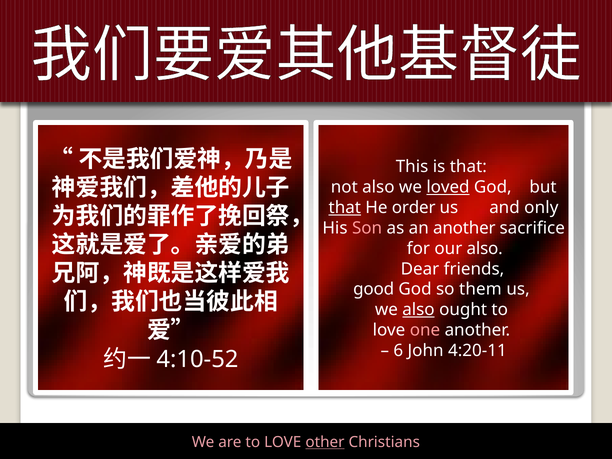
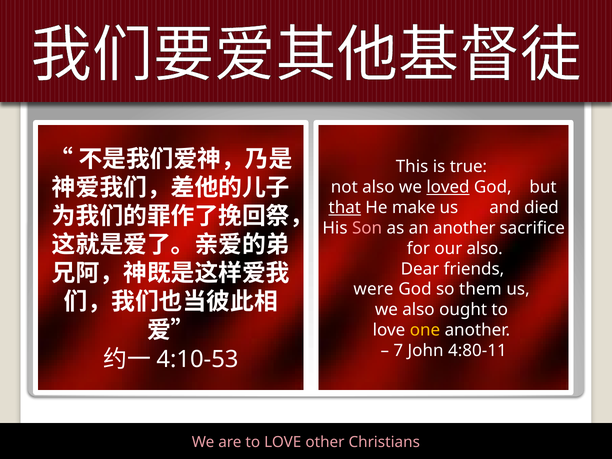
is that: that -> true (468, 167)
order: order -> make (414, 208)
only: only -> died (541, 208)
good: good -> were (374, 289)
also underline: present -> none (418, 310)
one colour: pink -> yellow (425, 330)
6: 6 -> 7 (398, 351)
4:20-11: 4:20-11 -> 4:80-11 (477, 351)
4:10-52: 4:10-52 -> 4:10-53 (197, 359)
other underline: present -> none (325, 442)
